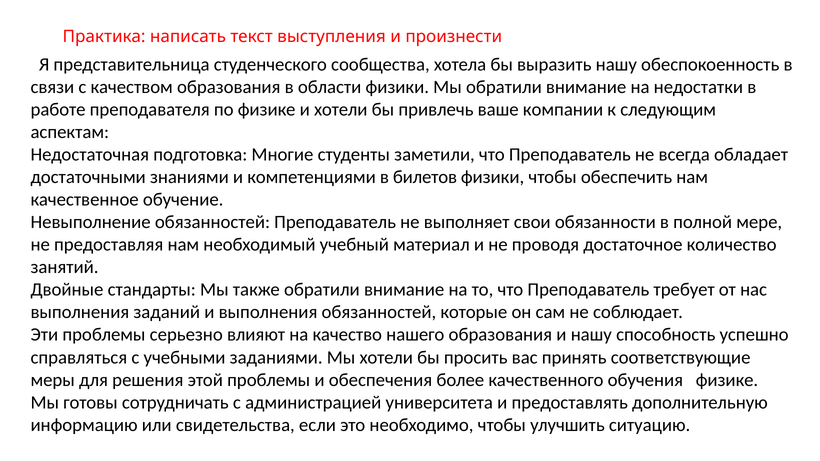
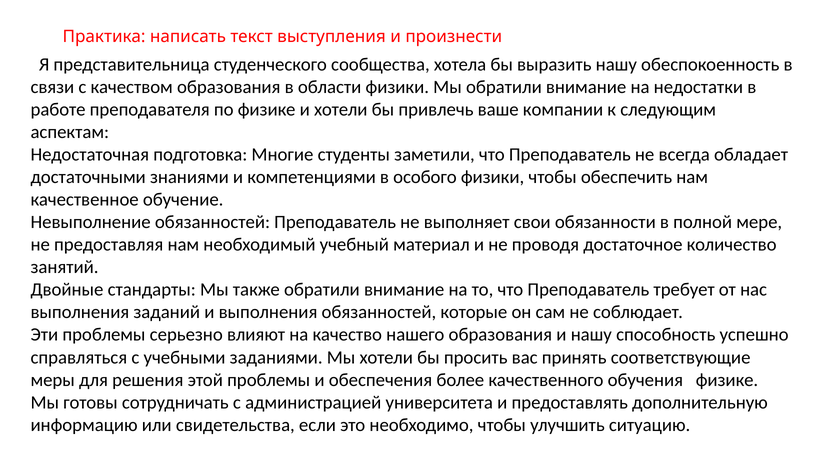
билетов: билетов -> особого (425, 177)
